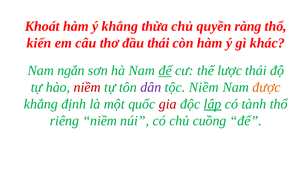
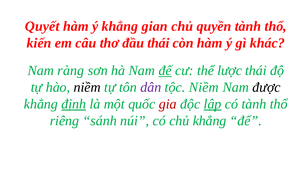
Khoát: Khoát -> Quyết (42, 26)
thừa: thừa -> gian (155, 26)
quyền ràng: ràng -> tành (248, 26)
ngắn: ngắn -> ràng (71, 71)
niềm colour: red -> black (87, 87)
được colour: orange -> black (267, 87)
định underline: none -> present (74, 104)
riêng niềm: niềm -> sánh (100, 121)
chủ cuồng: cuồng -> khẳng (210, 121)
